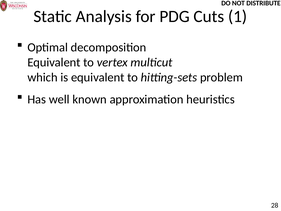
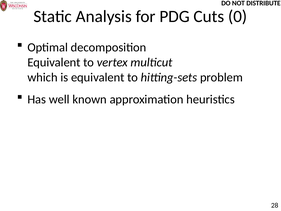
1: 1 -> 0 (238, 16)
